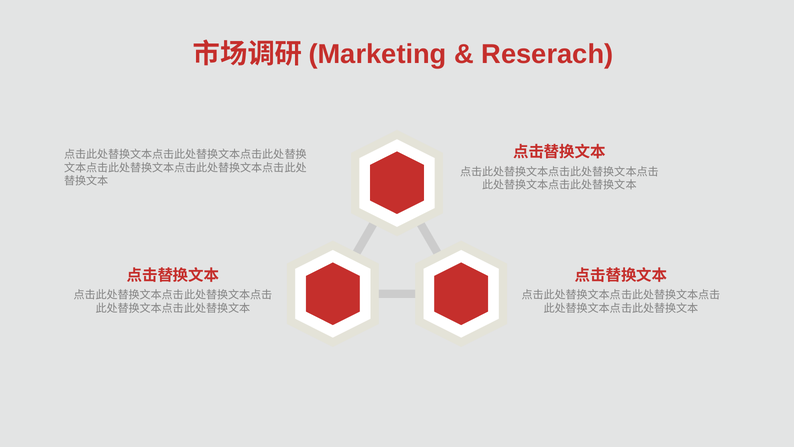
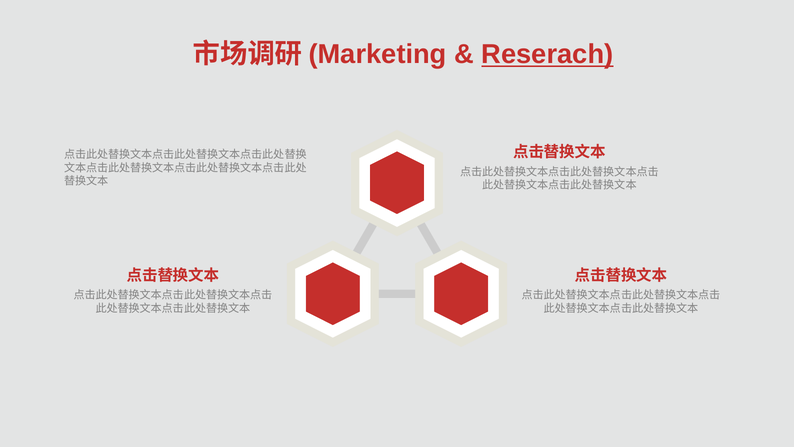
Reserach underline: none -> present (547, 54)
